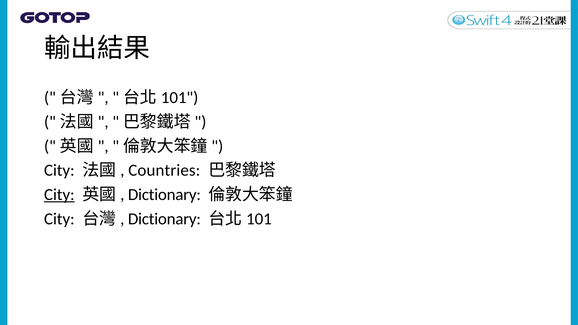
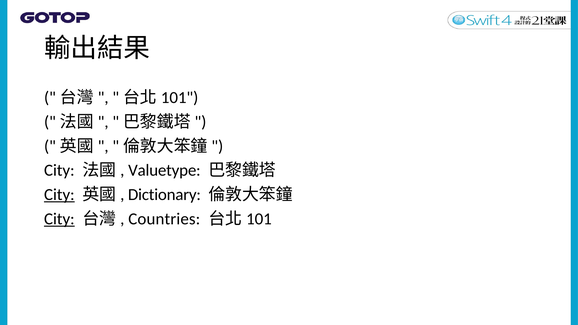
Countries: Countries -> Valuetype (164, 170)
City underline: none -> present (59, 219)
Dictionary: Dictionary -> Countries (164, 219)
